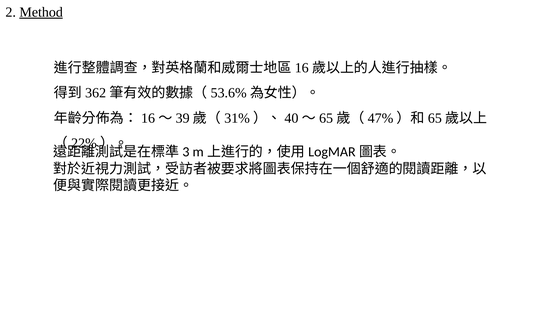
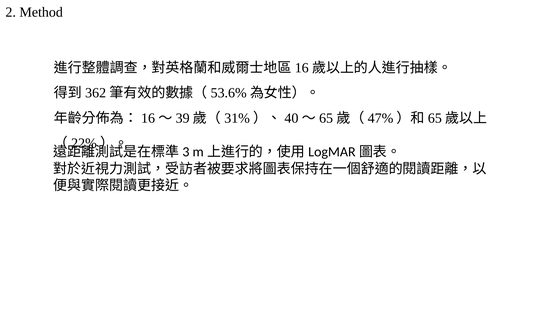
Method underline: present -> none (41, 12)
